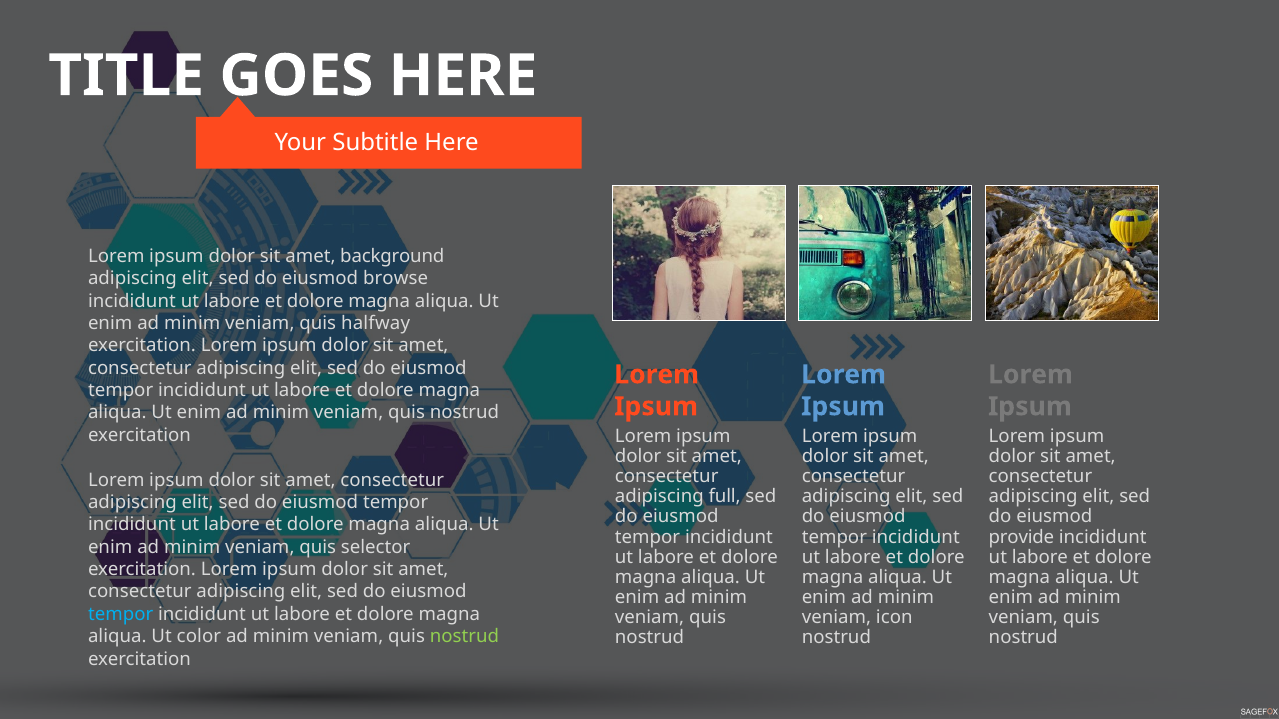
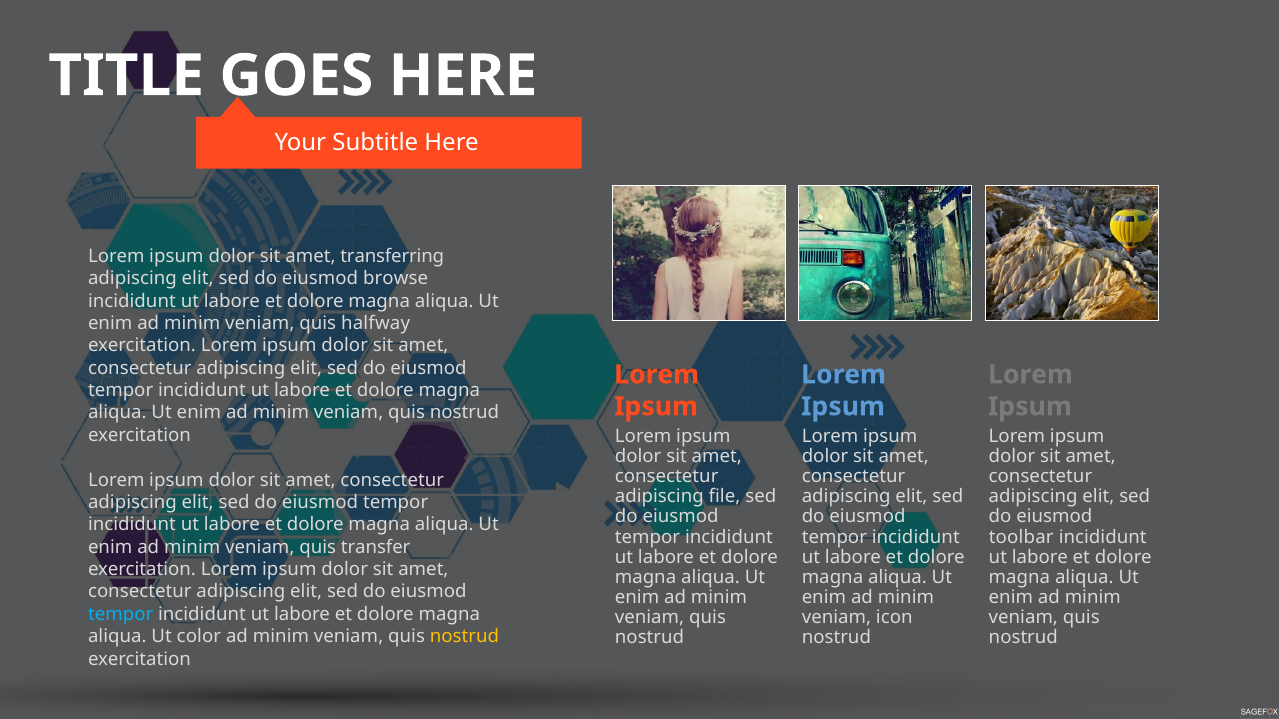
background: background -> transferring (392, 256)
full: full -> file (725, 497)
provide: provide -> toolbar (1021, 537)
selector: selector -> transfer (376, 547)
nostrud colour: light green -> yellow (464, 637)
